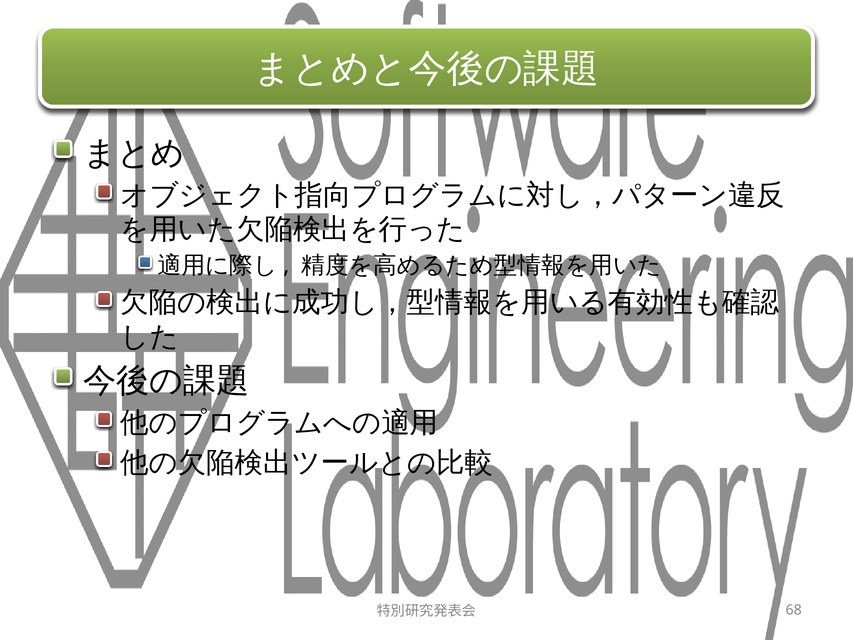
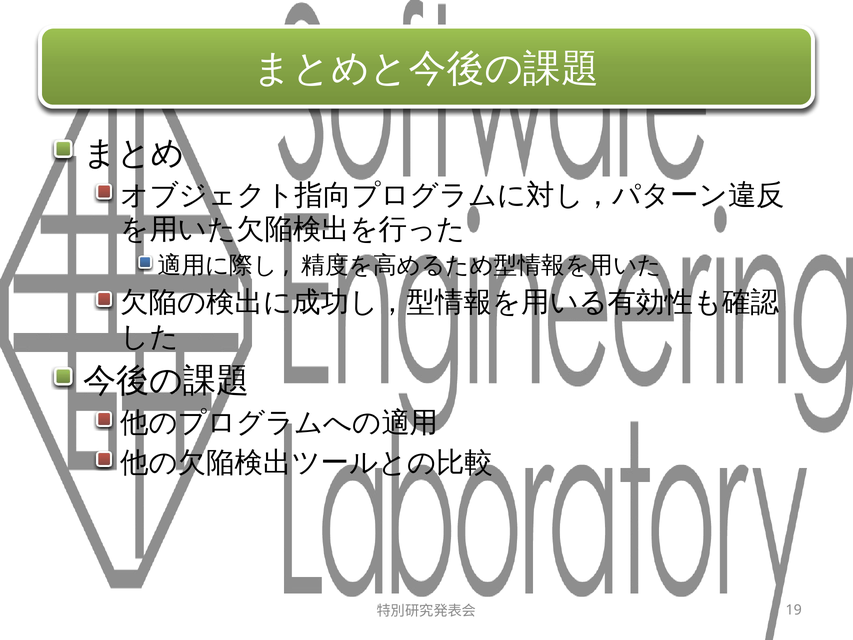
68: 68 -> 19 (794, 610)
